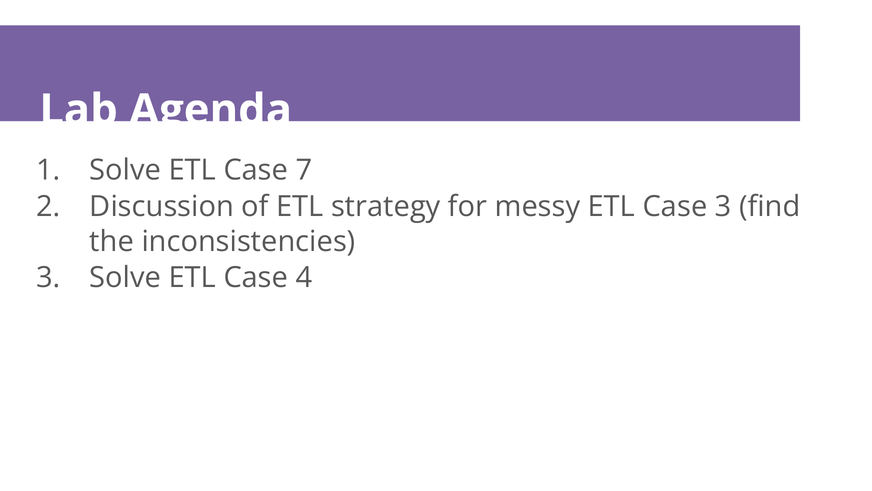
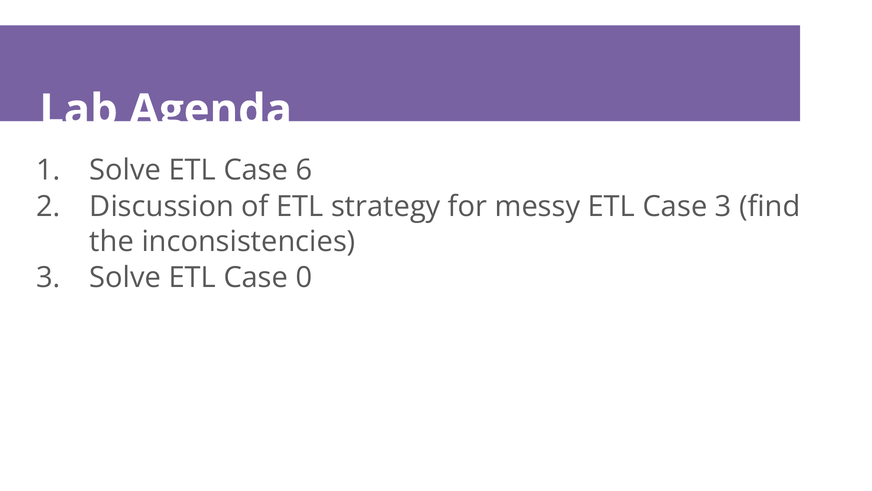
7: 7 -> 6 (304, 170)
4: 4 -> 0 (304, 277)
